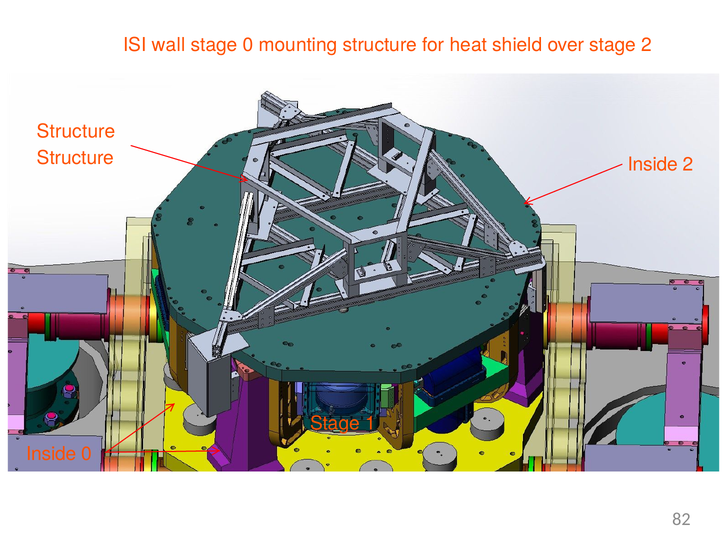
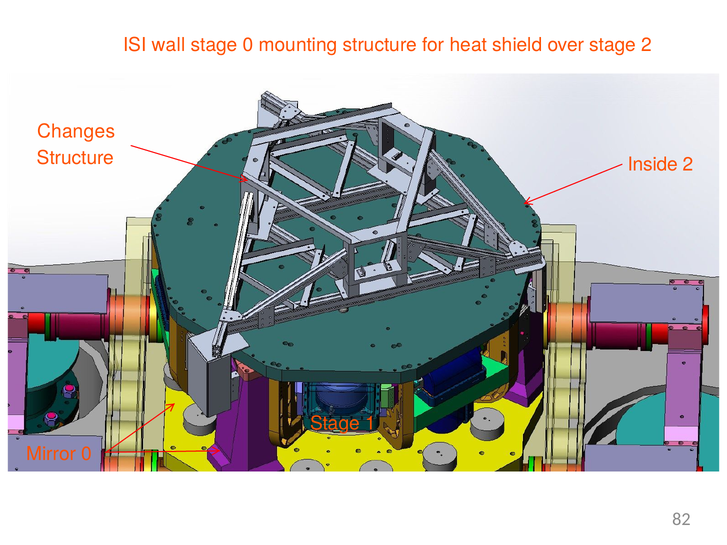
Structure: Structure -> Changes (76, 131)
Inside: Inside -> Mirror (51, 454)
